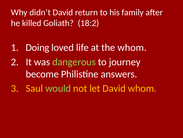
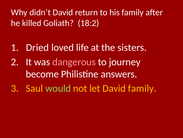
Doing: Doing -> Dried (37, 47)
the whom: whom -> sisters (132, 47)
dangerous colour: light green -> pink (74, 62)
David whom: whom -> family (142, 88)
